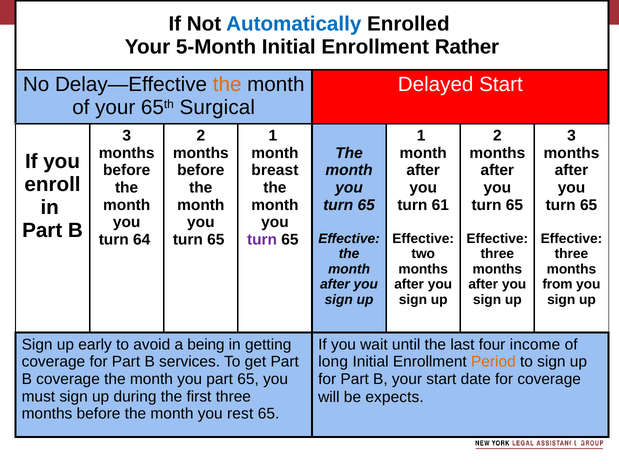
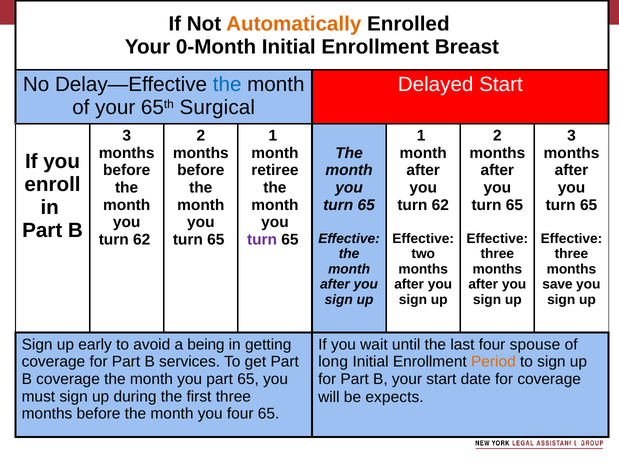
Automatically colour: blue -> orange (294, 24)
5-Month: 5-Month -> 0-Month (216, 47)
Rather: Rather -> Breast (467, 47)
the colour: orange -> blue (227, 85)
breast: breast -> retiree (275, 170)
61: 61 -> 62 (440, 205)
64: 64 -> 62 (142, 240)
from: from -> save (557, 284)
income: income -> spouse (535, 345)
you rest: rest -> four (240, 414)
